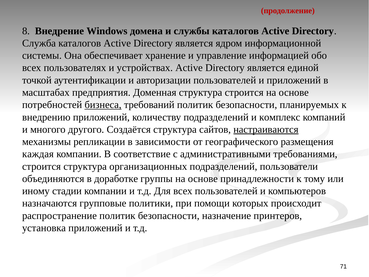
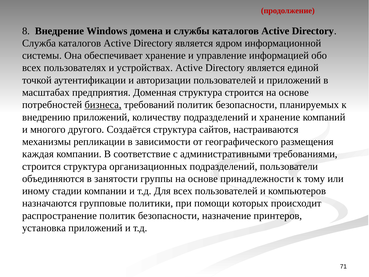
и комплекс: комплекс -> хранение (280, 117)
настраиваются underline: present -> none (266, 129)
доработке: доработке -> занятости (116, 179)
